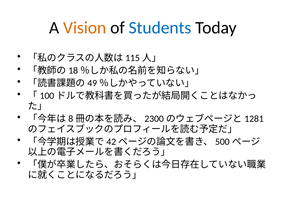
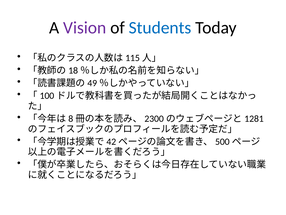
Vision colour: orange -> purple (85, 28)
